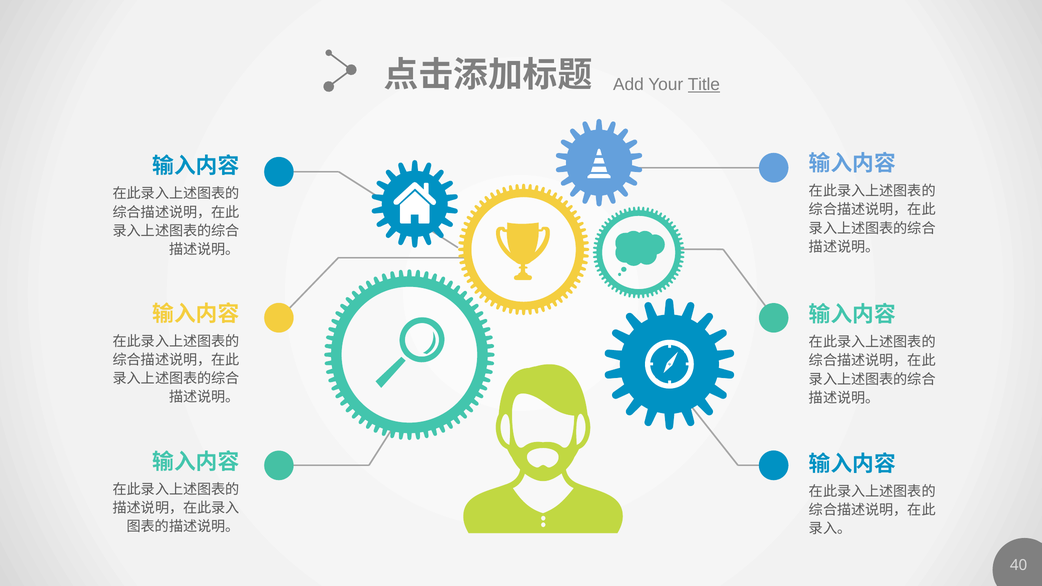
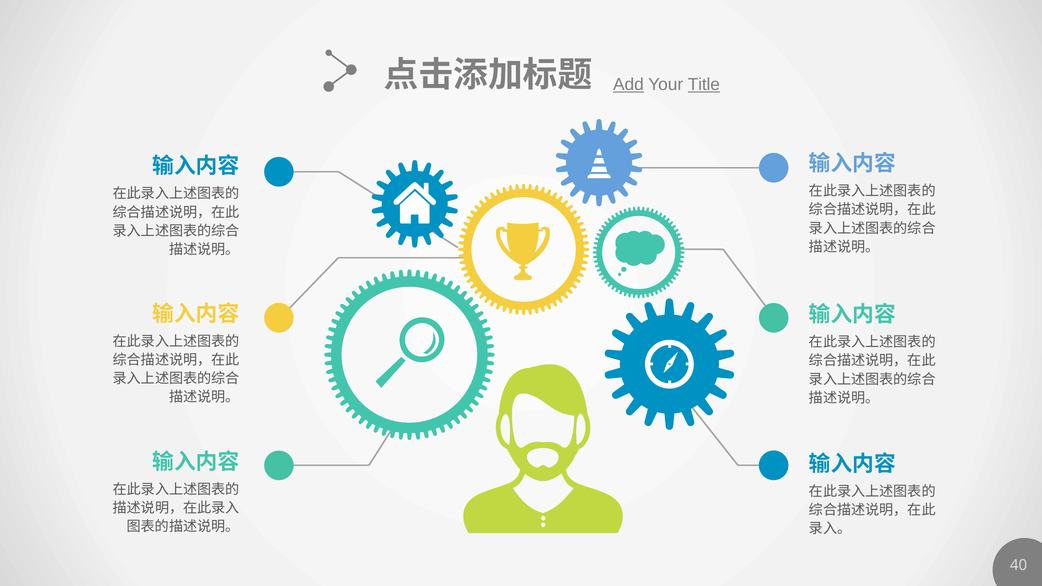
Add underline: none -> present (628, 85)
